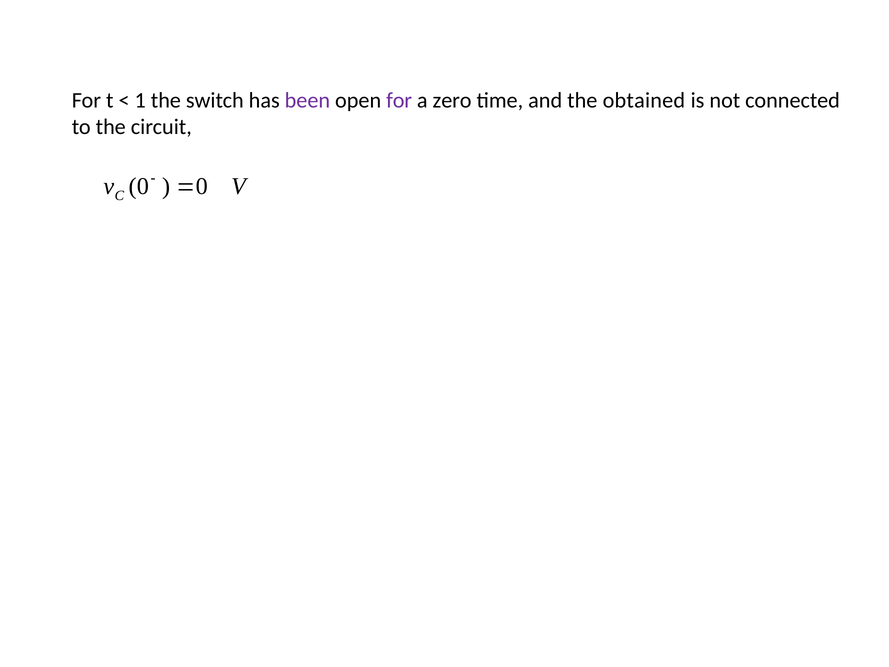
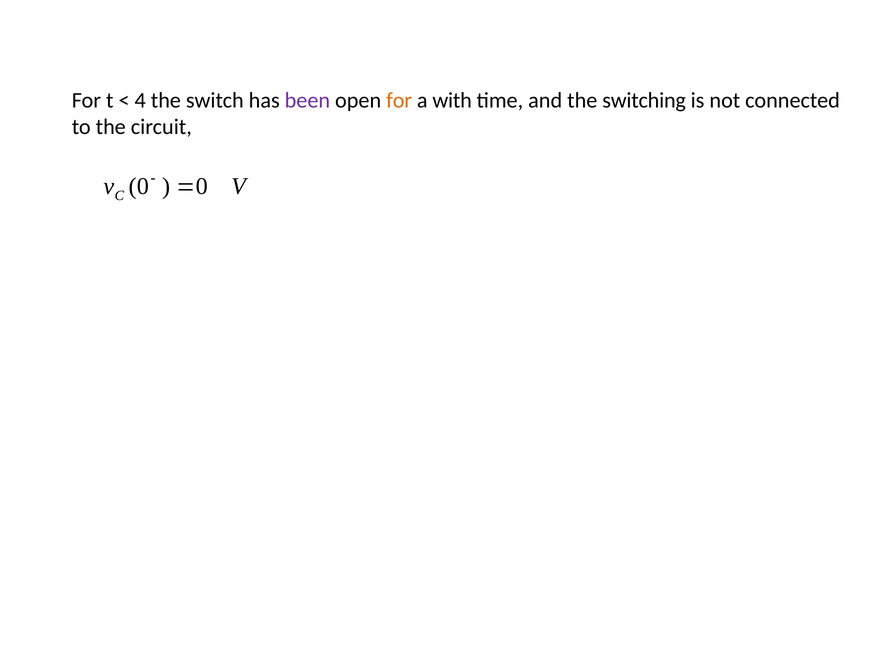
1: 1 -> 4 (140, 100)
for colour: purple -> orange (399, 100)
zero: zero -> with (452, 100)
obtained: obtained -> switching (644, 100)
